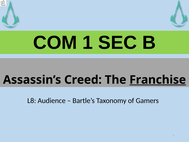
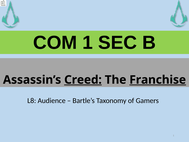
Creed underline: none -> present (83, 80)
